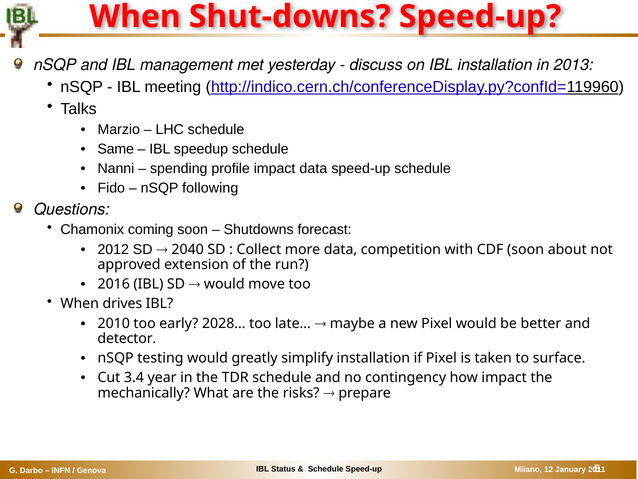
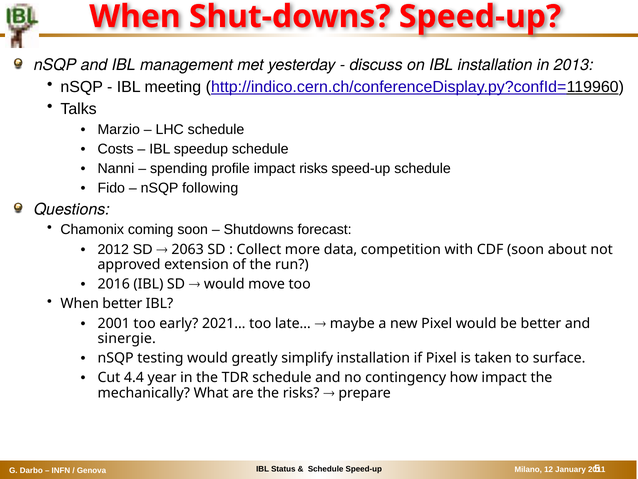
Same: Same -> Costs (116, 149)
impact data: data -> risks (314, 168)
2040: 2040 -> 2063 (188, 249)
When drives: drives -> better (122, 303)
2010: 2010 -> 2001 (114, 323)
2028…: 2028… -> 2021… (224, 323)
detector: detector -> sinergie (127, 338)
3.4: 3.4 -> 4.4 (134, 377)
